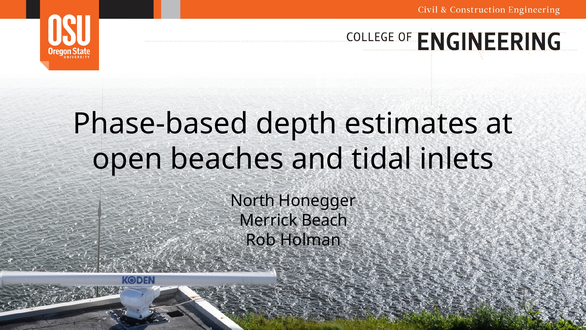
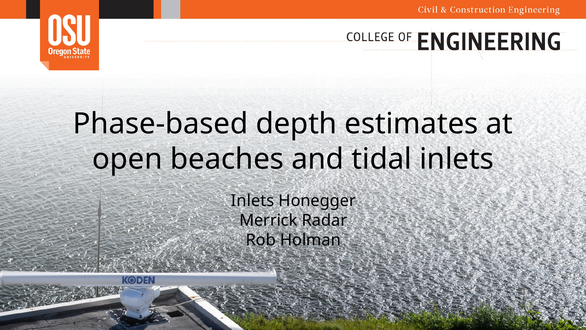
North: North -> Inlets (253, 201)
Beach: Beach -> Radar (324, 220)
